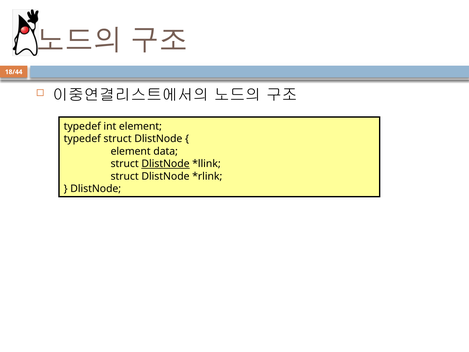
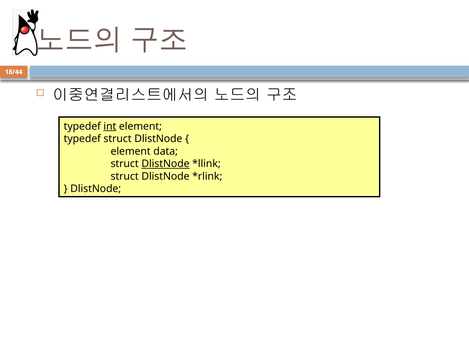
int underline: none -> present (110, 126)
